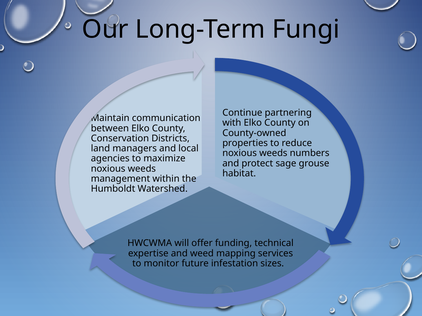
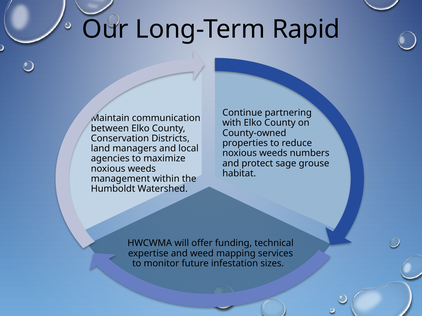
Fungi: Fungi -> Rapid (306, 30)
